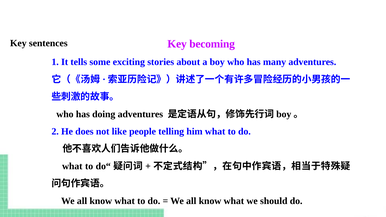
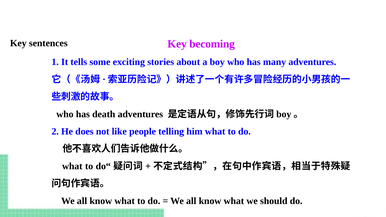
doing: doing -> death (104, 114)
